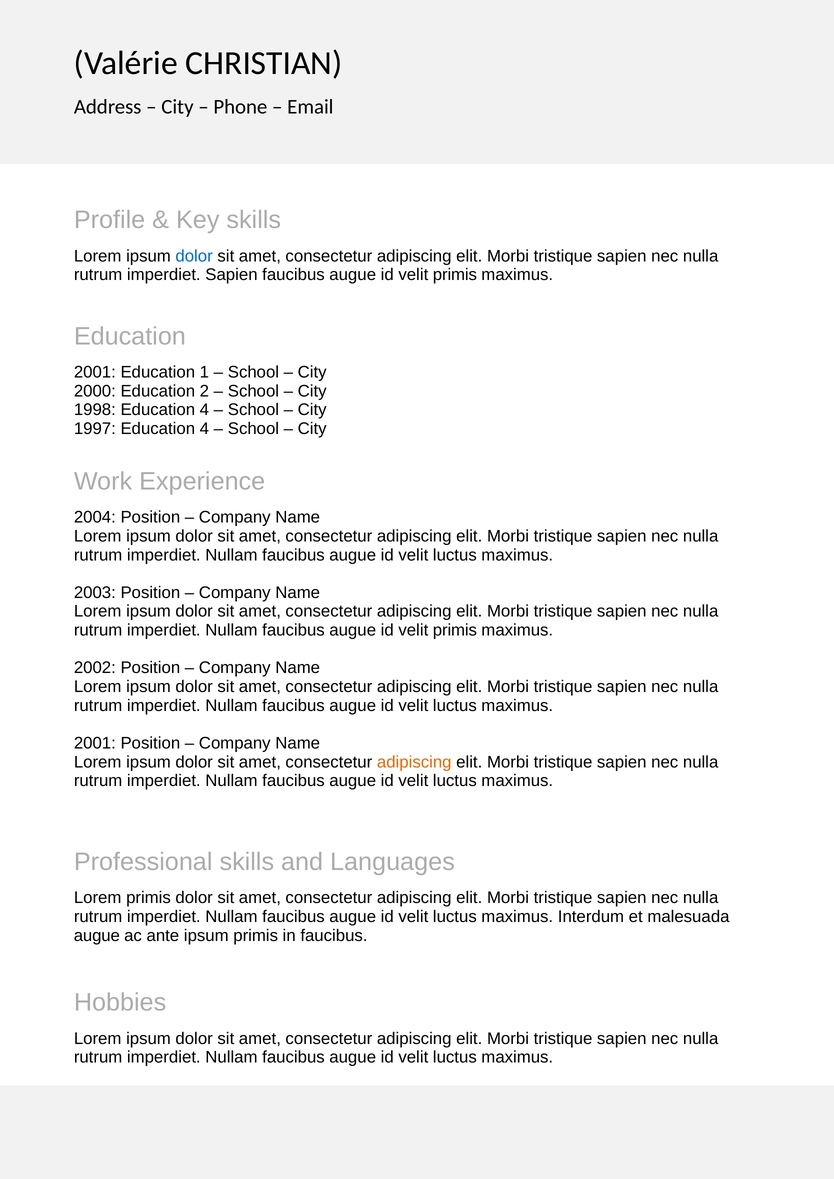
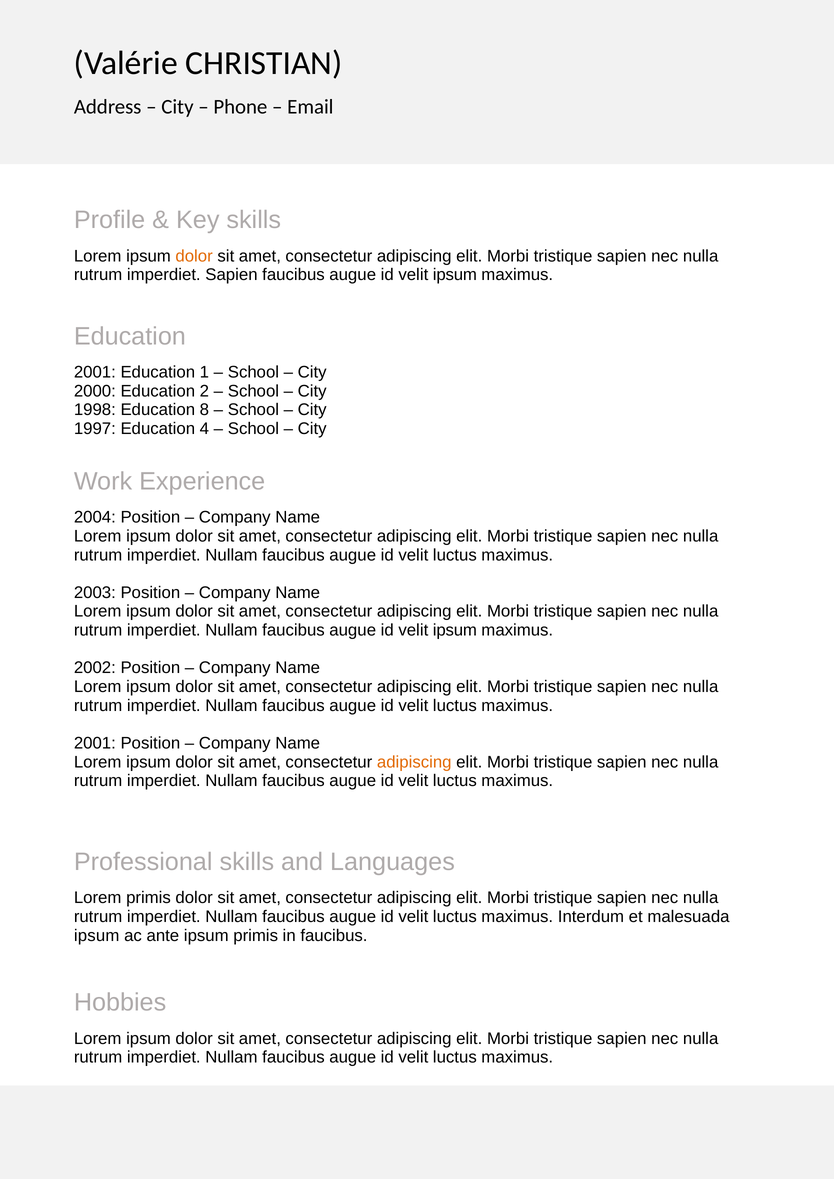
dolor colour: blue -> orange (194, 256)
primis: primis -> ipsum (455, 275)
1998 Education 4: 4 -> 8 (204, 410)
primis: primis -> ipsum (455, 631)
augue: augue -> ipsum (97, 936)
